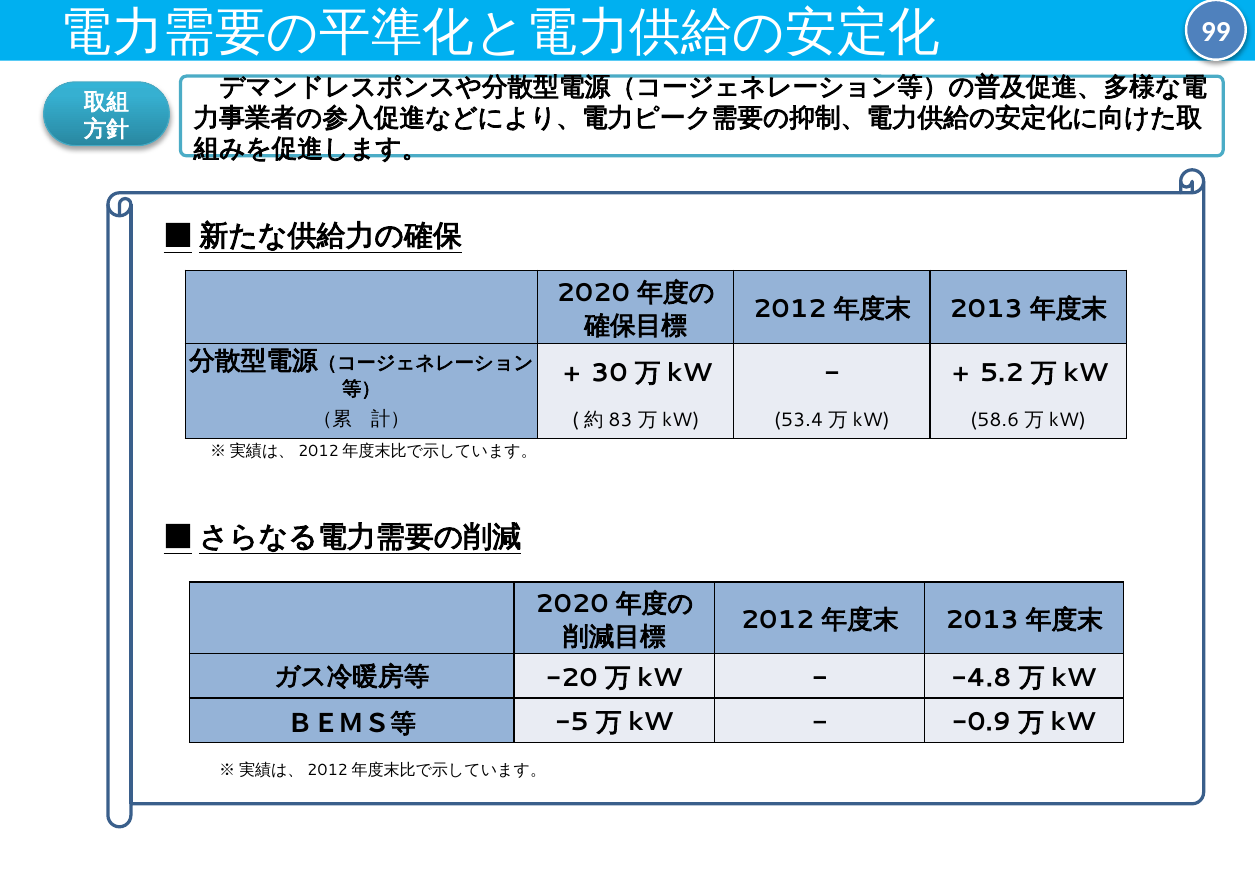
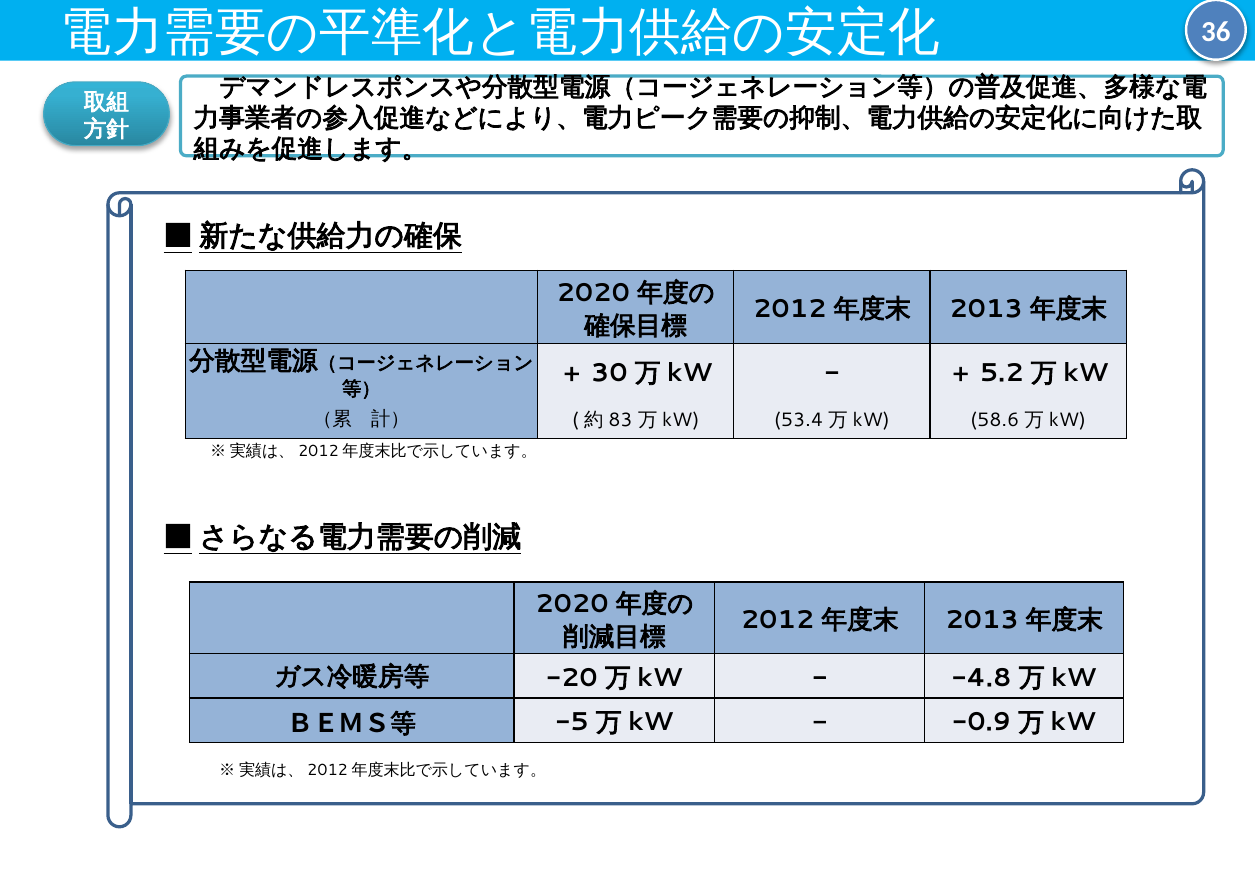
99: 99 -> 36 (1216, 32)
